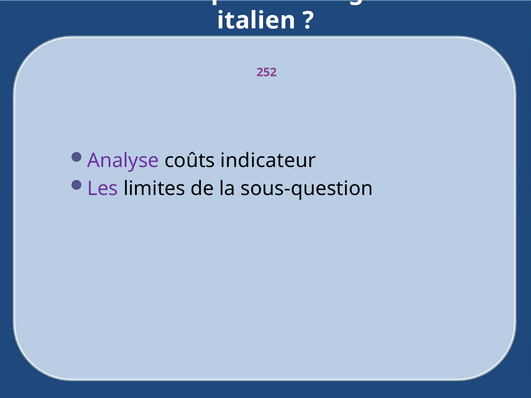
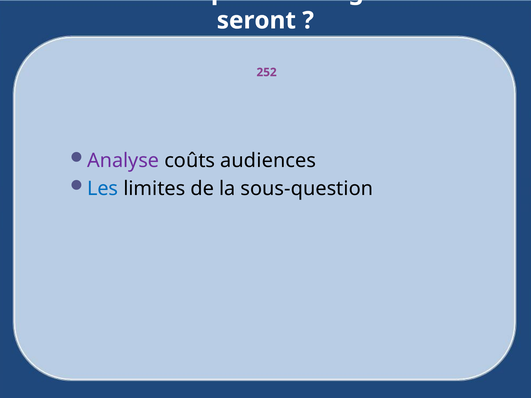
italien: italien -> seront (256, 20)
indicateur: indicateur -> audiences (268, 161)
Les colour: purple -> blue (103, 189)
